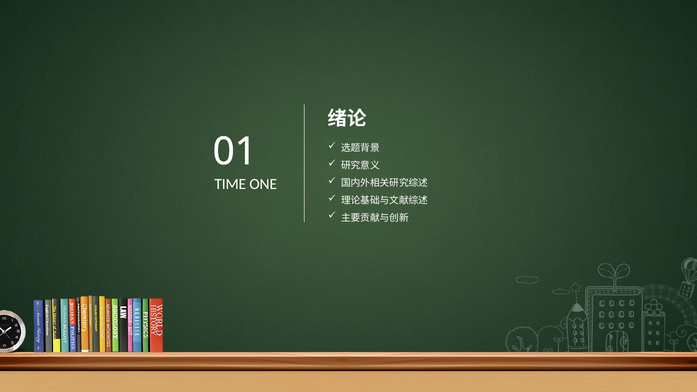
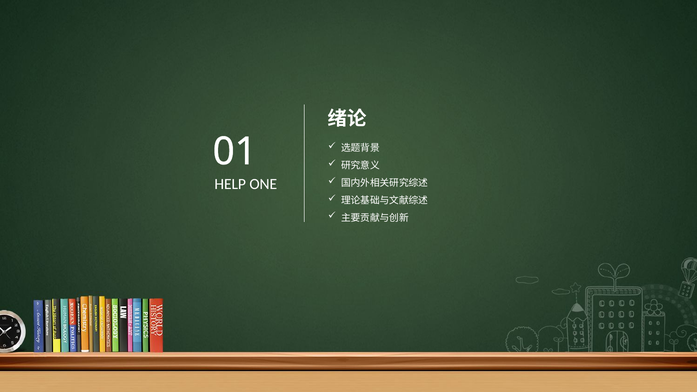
TIME: TIME -> HELP (230, 184)
